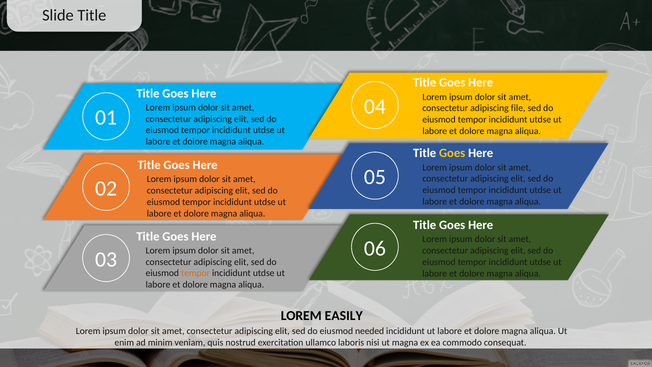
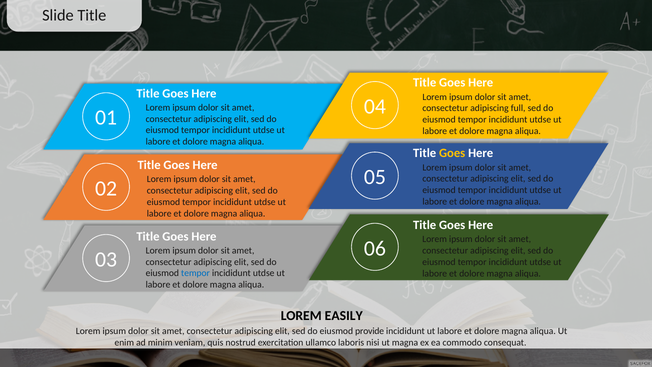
file: file -> full (518, 108)
tempor colour: orange -> blue (196, 273)
needed: needed -> provide (370, 331)
